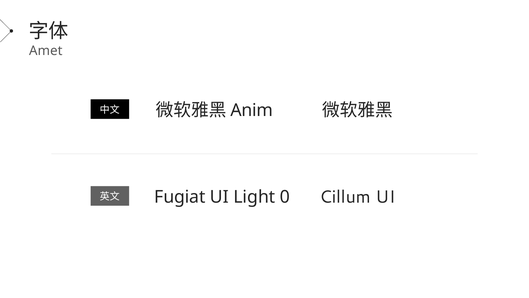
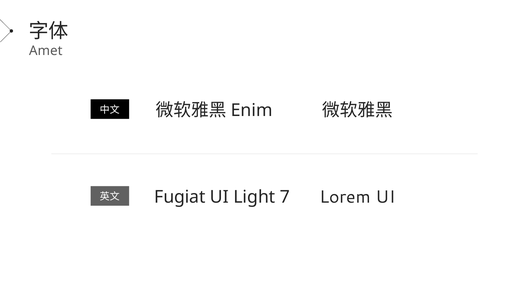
Anim: Anim -> Enim (252, 110)
Cillum: Cillum -> Lorem (345, 197)
0: 0 -> 7 (285, 197)
